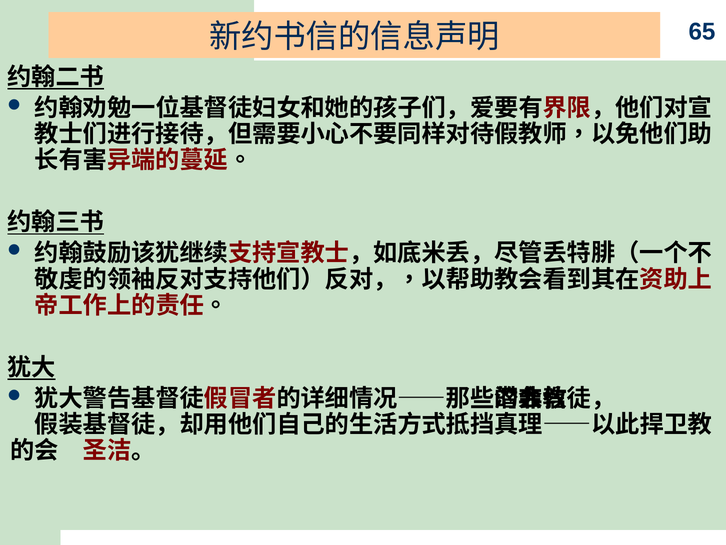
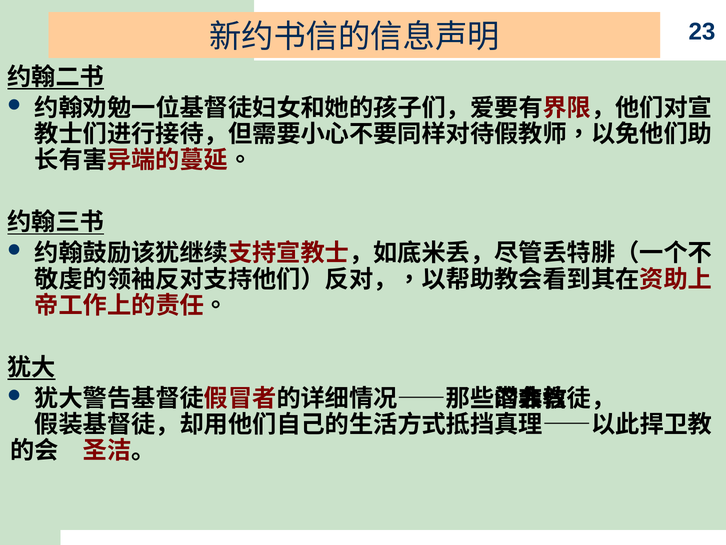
65: 65 -> 23 (702, 32)
